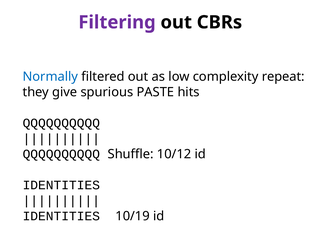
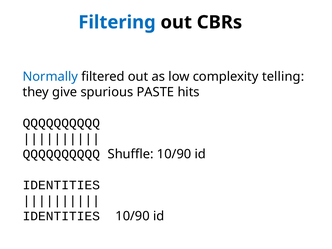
Filtering colour: purple -> blue (117, 22)
repeat: repeat -> telling (283, 77)
Shuffle 10/12: 10/12 -> 10/90 (174, 154)
IDENTITIES 10/19: 10/19 -> 10/90 (133, 216)
